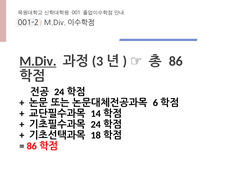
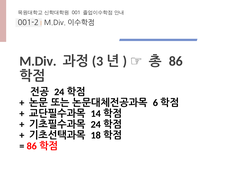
M.Div underline: present -> none (38, 61)
